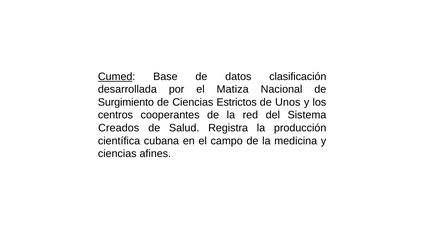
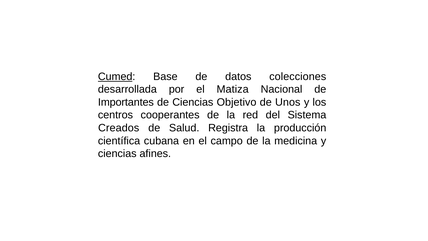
clasificación: clasificación -> colecciones (298, 76)
Surgimiento: Surgimiento -> Importantes (126, 102)
Estrictos: Estrictos -> Objetivo (237, 102)
